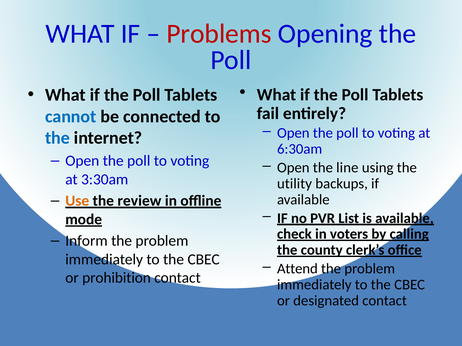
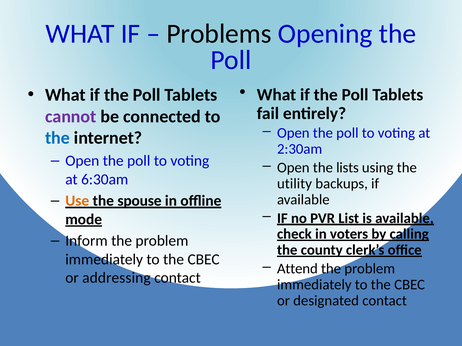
Problems colour: red -> black (219, 34)
cannot colour: blue -> purple (71, 117)
6:30am: 6:30am -> 2:30am (300, 149)
line: line -> lists (347, 168)
3:30am: 3:30am -> 6:30am (105, 180)
review: review -> spouse (140, 201)
prohibition: prohibition -> addressing (116, 278)
